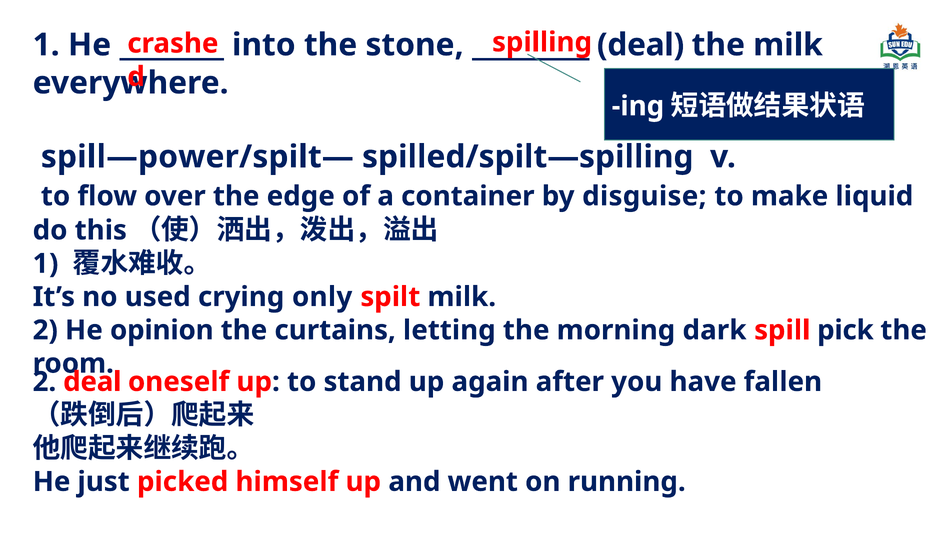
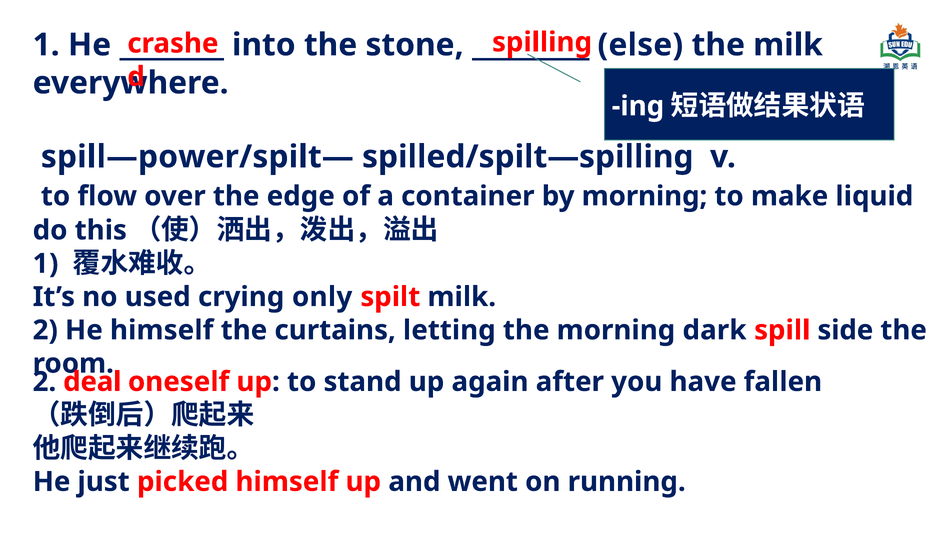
deal: deal -> else (640, 45)
by disguise: disguise -> morning (645, 196)
He opinion: opinion -> himself (162, 331)
pick: pick -> side (845, 331)
